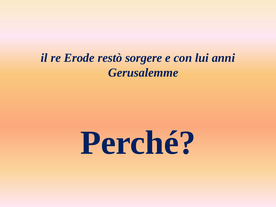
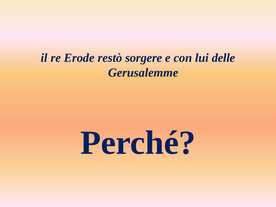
anni: anni -> delle (223, 58)
